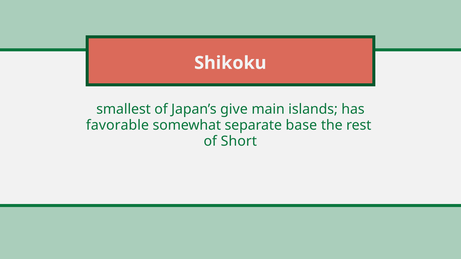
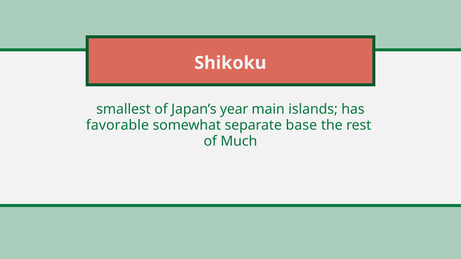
give: give -> year (234, 109)
Short: Short -> Much (239, 141)
